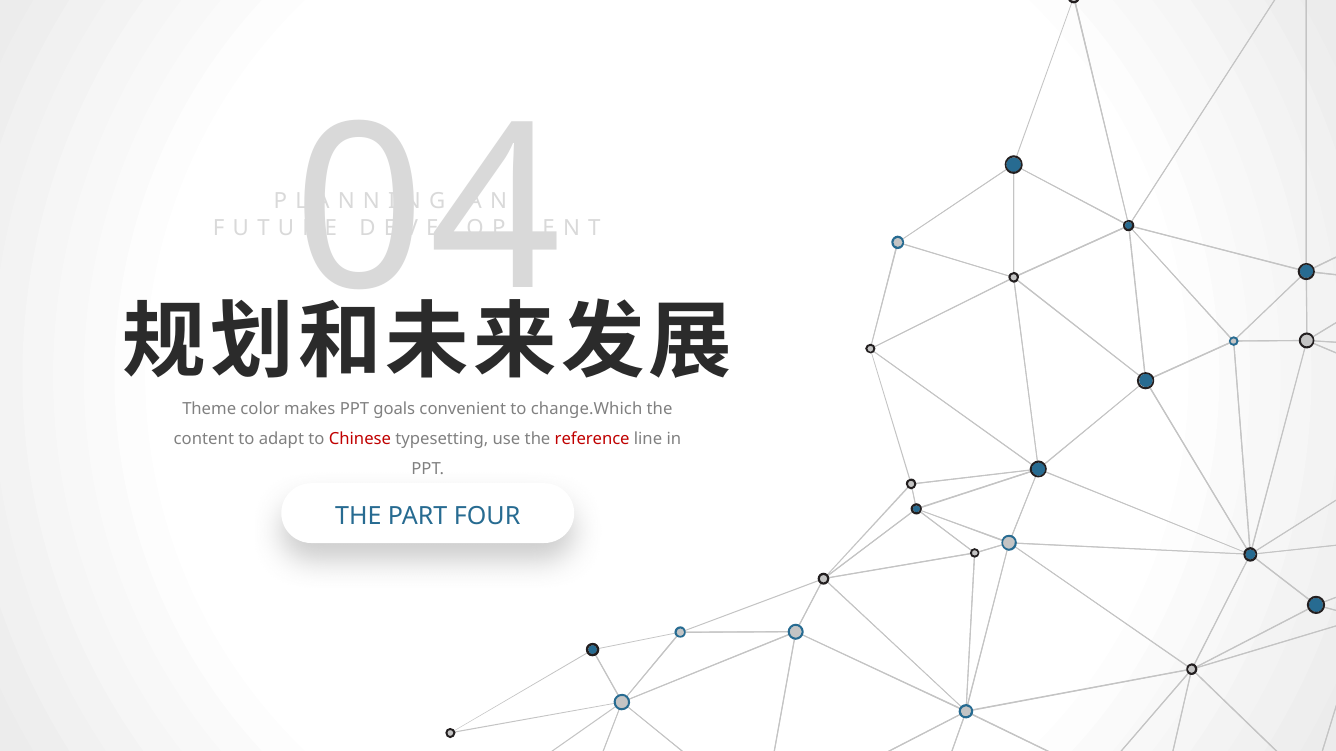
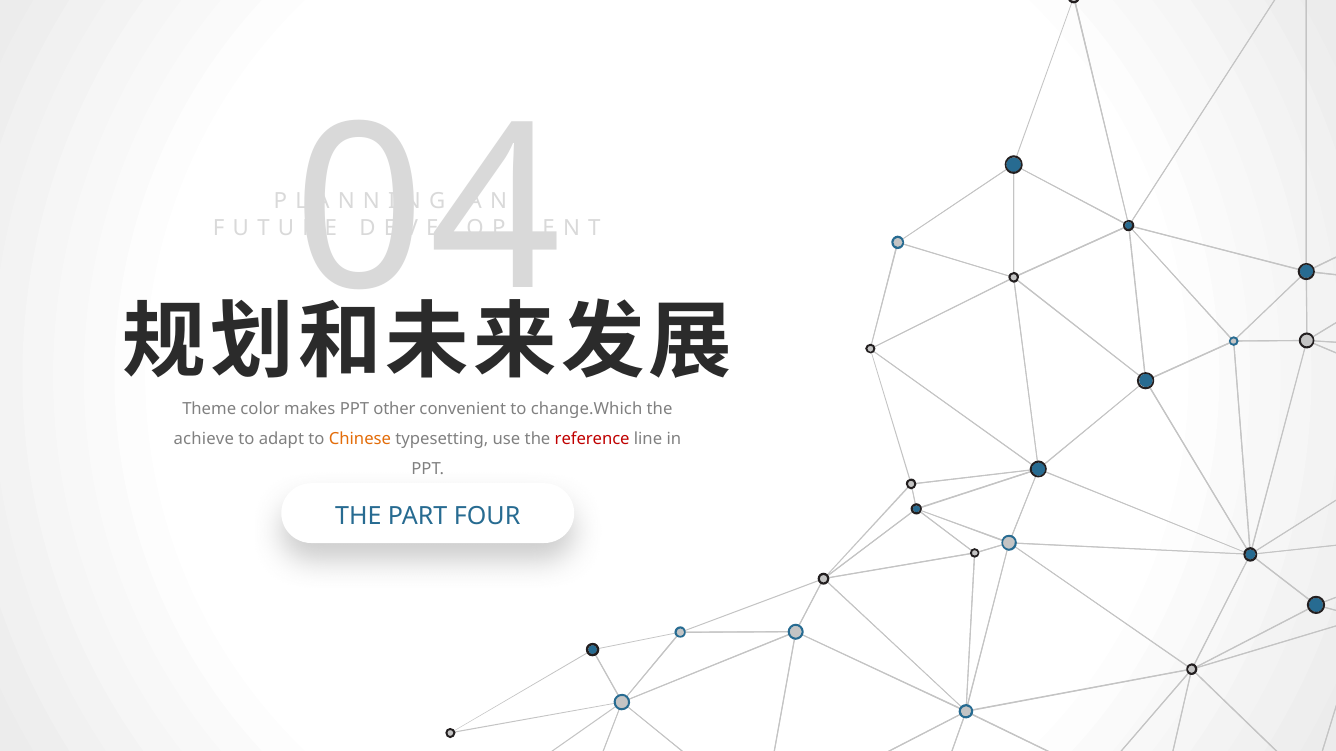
goals: goals -> other (394, 409)
content: content -> achieve (204, 439)
Chinese colour: red -> orange (360, 439)
